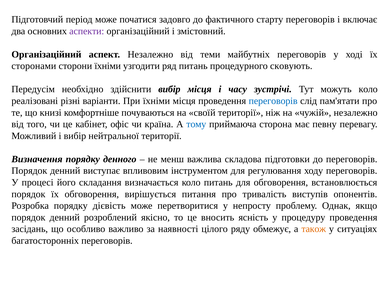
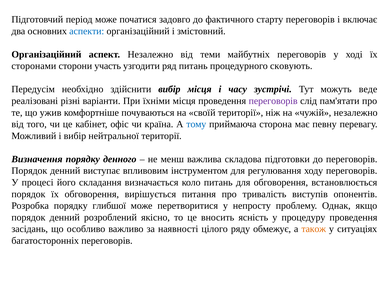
аспекти colour: purple -> blue (87, 31)
сторони їхніми: їхніми -> участь (108, 66)
можуть коло: коло -> веде (368, 90)
переговорів colour: blue -> purple (273, 101)
книзі: книзі -> ужив (51, 113)
дієвість: дієвість -> глибшої (109, 206)
